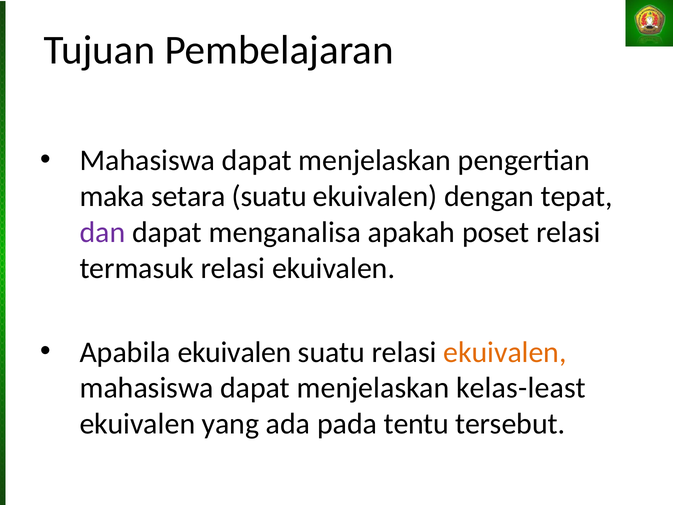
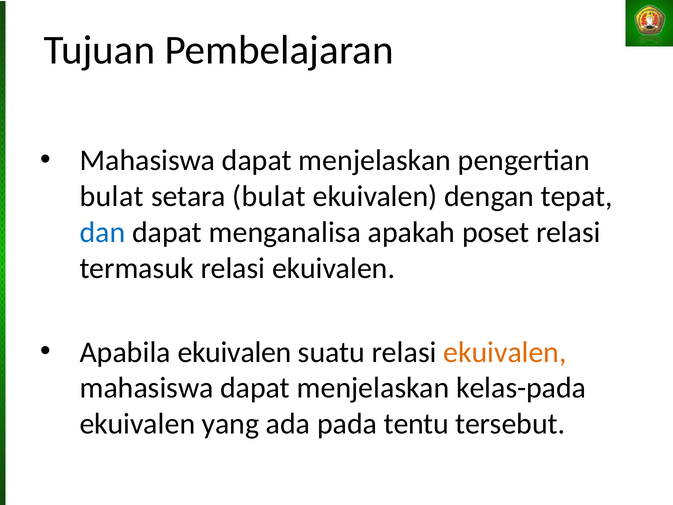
maka: maka -> bulat (112, 196)
setara suatu: suatu -> bulat (269, 196)
dan colour: purple -> blue (103, 232)
kelas-least: kelas-least -> kelas-pada (521, 388)
